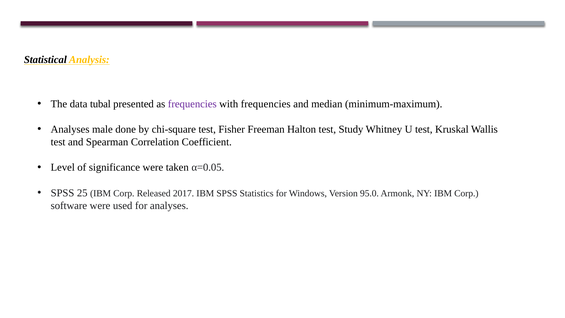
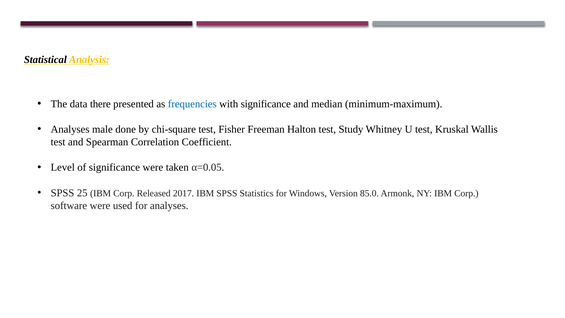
tubal: tubal -> there (100, 104)
frequencies colour: purple -> blue (192, 104)
with frequencies: frequencies -> significance (266, 104)
95.0: 95.0 -> 85.0 (369, 193)
